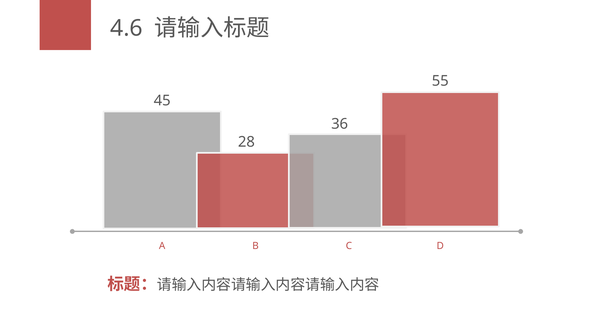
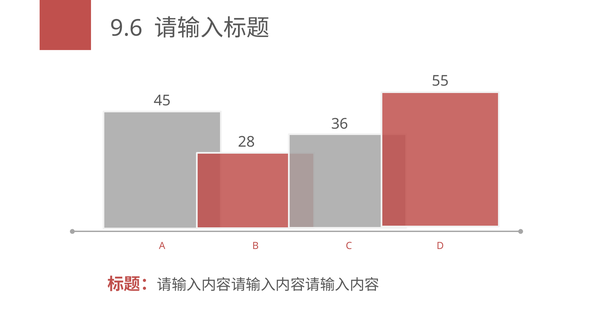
4.6: 4.6 -> 9.6 (127, 28)
